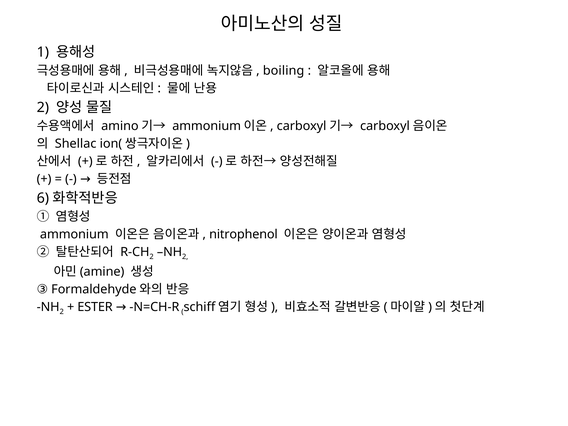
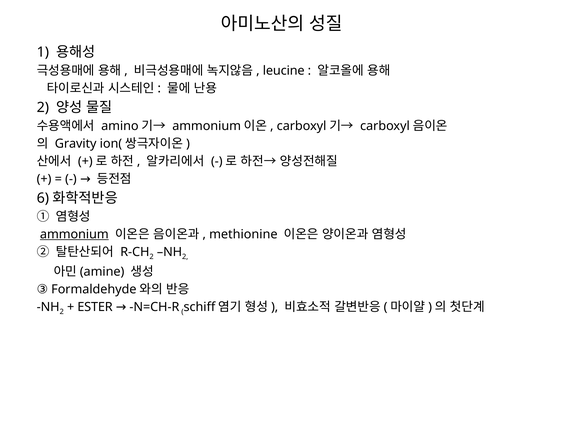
boiling: boiling -> leucine (284, 71)
Shellac: Shellac -> Gravity (76, 144)
ammonium underline: none -> present (74, 234)
nitrophenol: nitrophenol -> methionine (243, 234)
